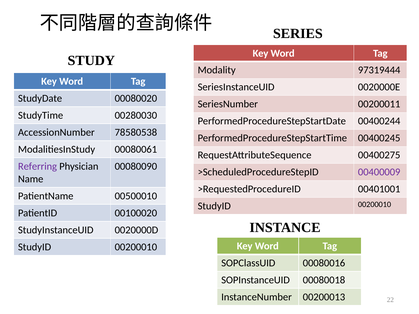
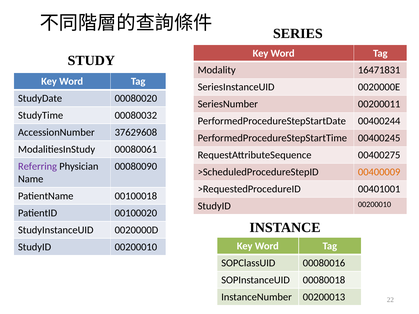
97319444: 97319444 -> 16471831 (379, 70)
00280030: 00280030 -> 00080032 (136, 115)
78580538: 78580538 -> 37629608 (136, 132)
00400009 colour: purple -> orange (379, 172)
00500010: 00500010 -> 00100018 (136, 196)
